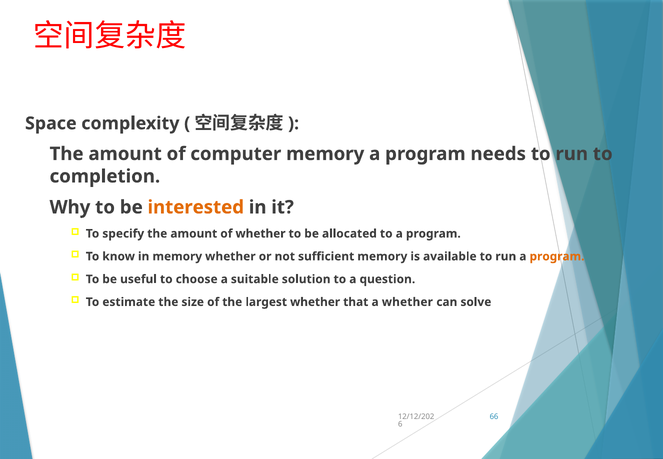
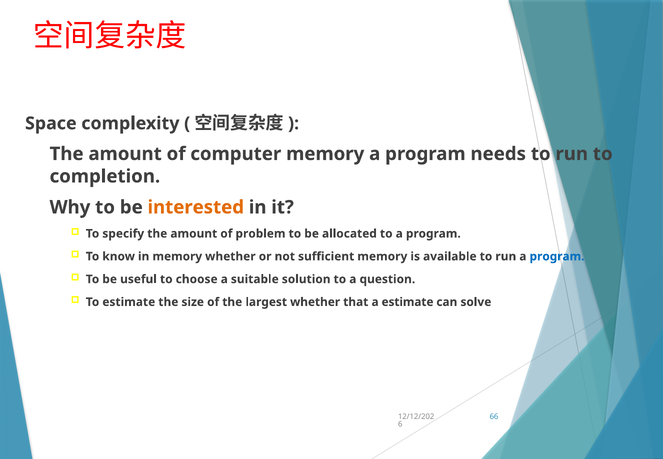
of whether: whether -> problem (261, 234)
program colour: orange -> blue (557, 256)
a whether: whether -> estimate (407, 302)
